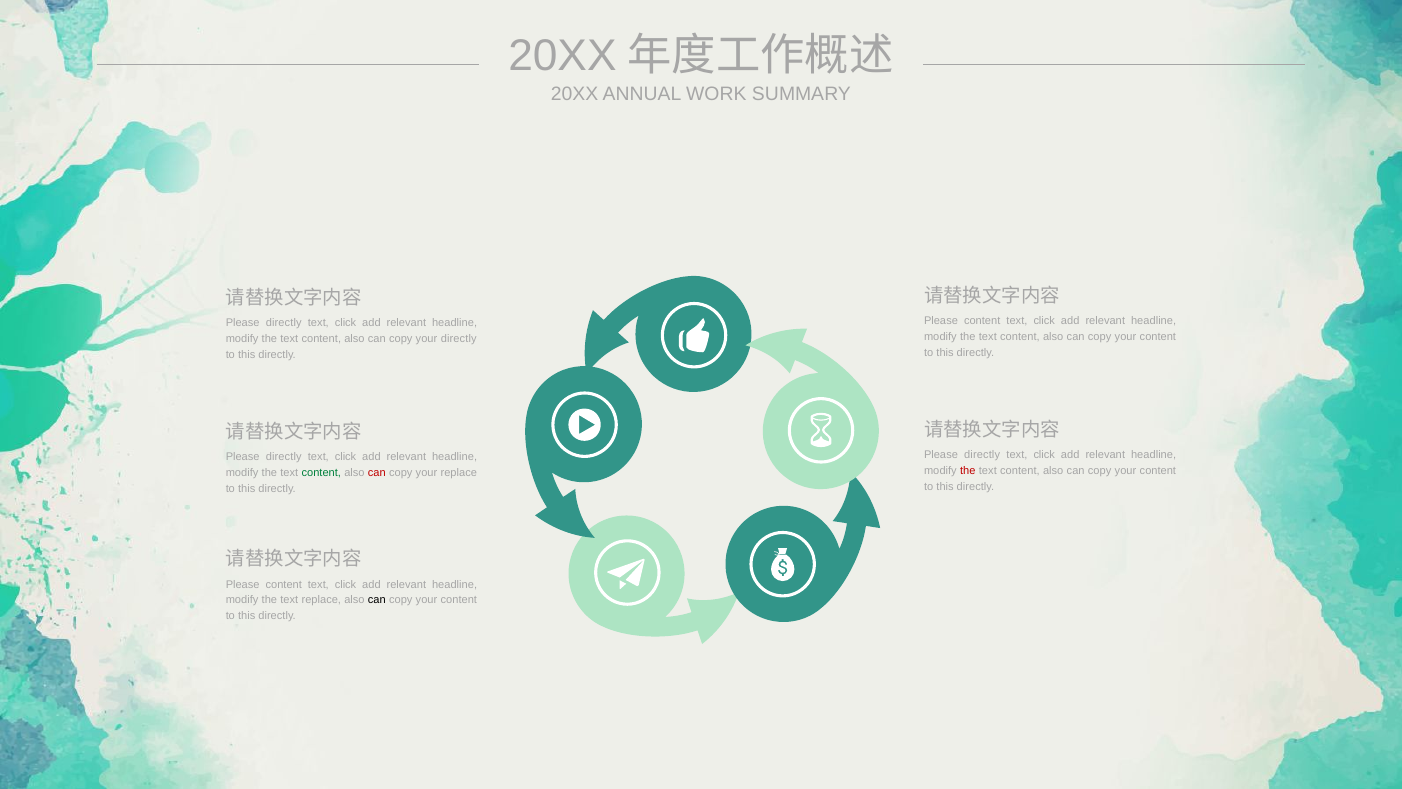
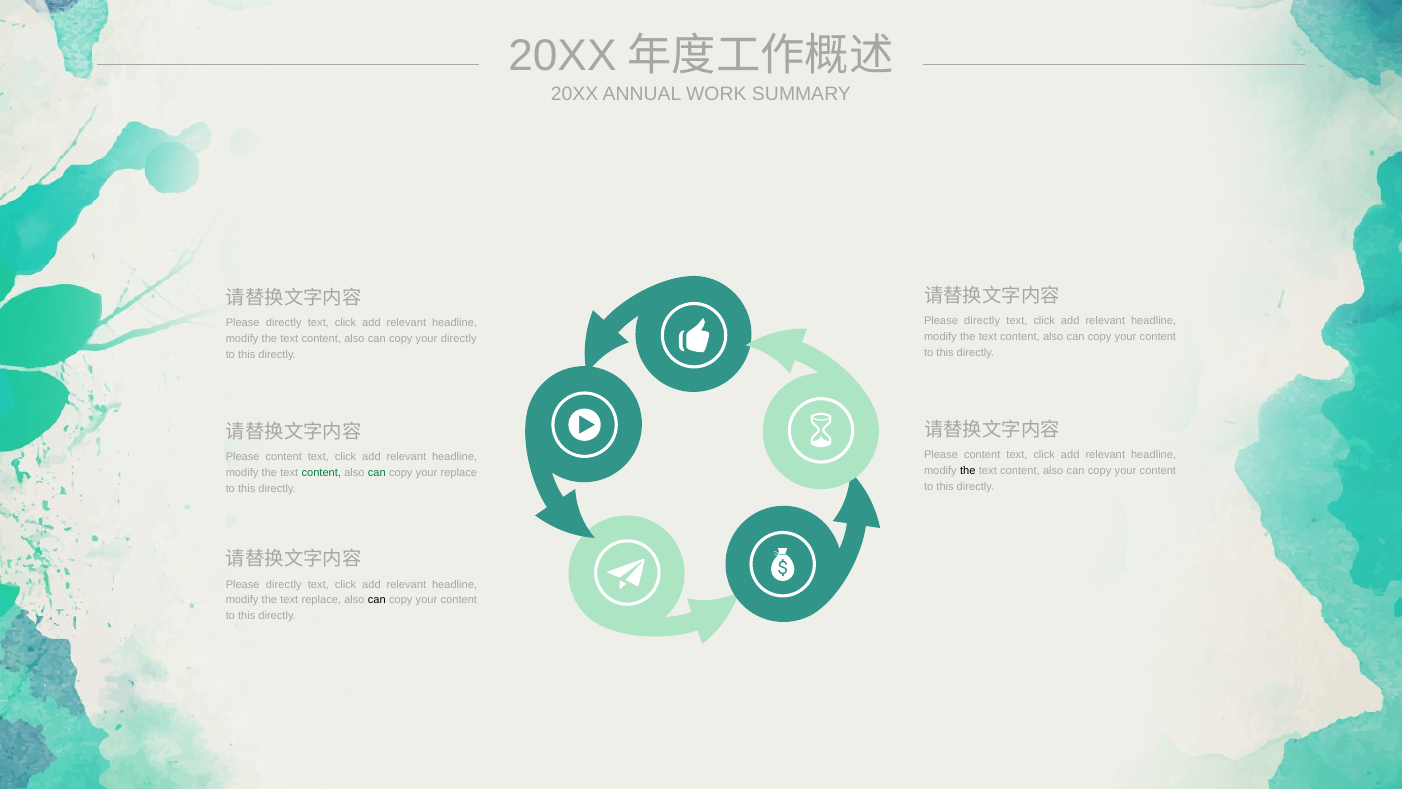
content: content -> directly (982, 321)
directly: directly -> content (982, 455)
directly: directly -> content (284, 457)
the colour: red -> black (968, 471)
can colour: red -> green (377, 473)
content: content -> directly (284, 584)
